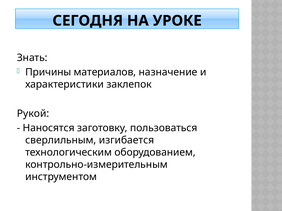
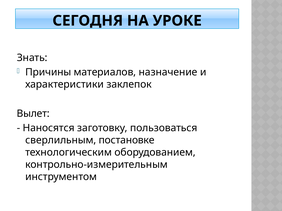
Рукой: Рукой -> Вылет (33, 114)
изгибается: изгибается -> постановке (127, 141)
